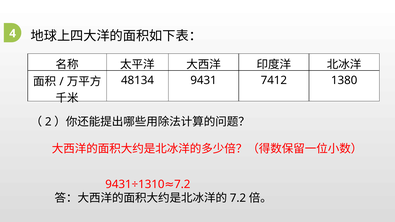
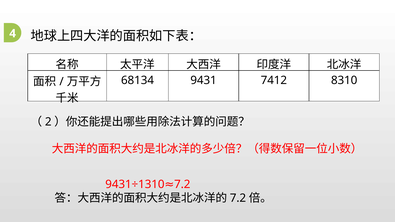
48134: 48134 -> 68134 (137, 80)
1380: 1380 -> 8310 (344, 80)
